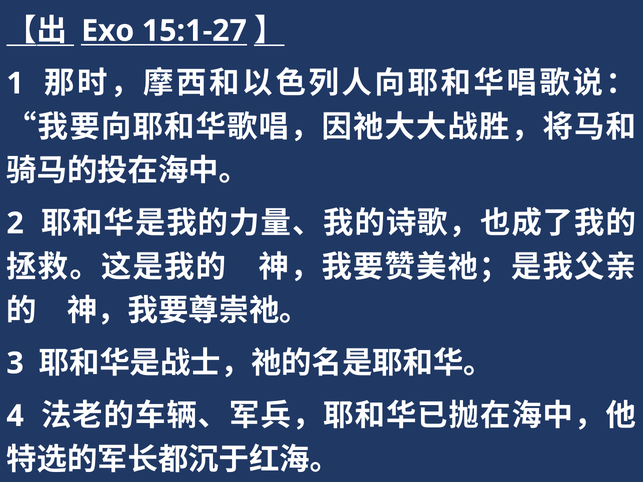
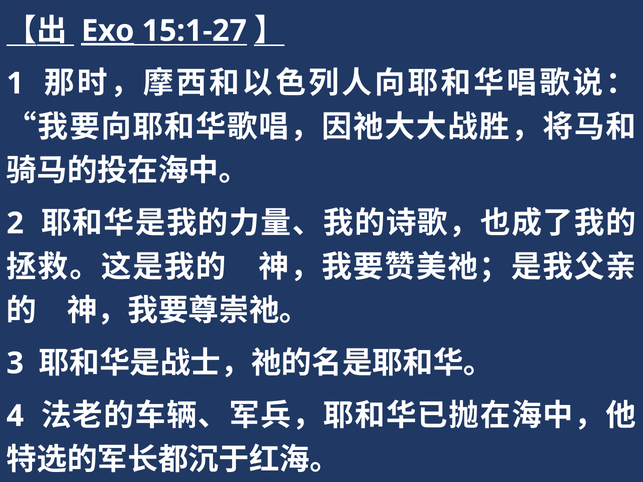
Exo underline: none -> present (108, 31)
